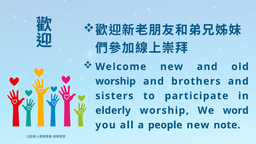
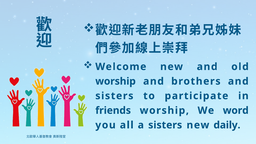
elderly: elderly -> friends (113, 110)
a people: people -> sisters (165, 125)
note: note -> daily (227, 125)
